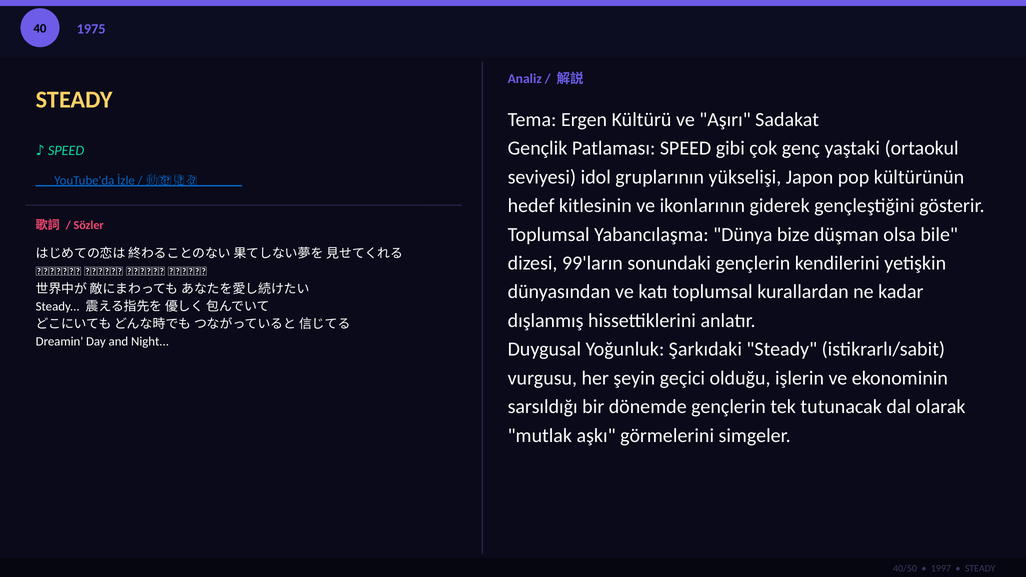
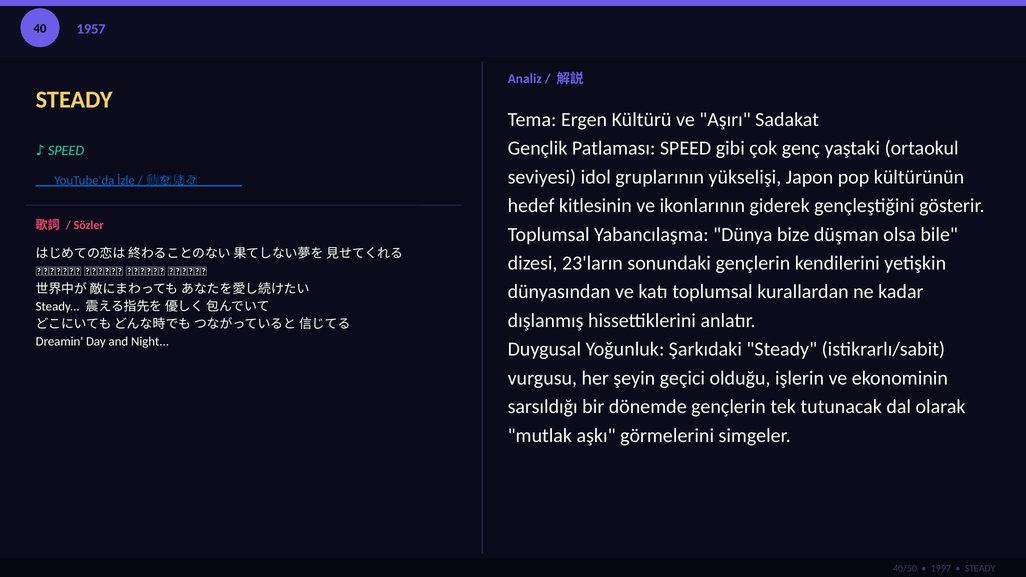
1975: 1975 -> 1957 (91, 29)
99'ların: 99'ların -> 23'ların (592, 263)
